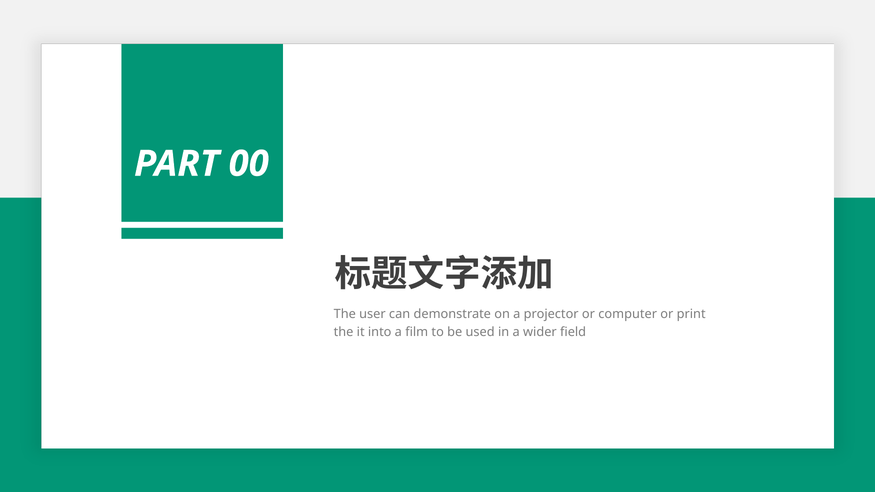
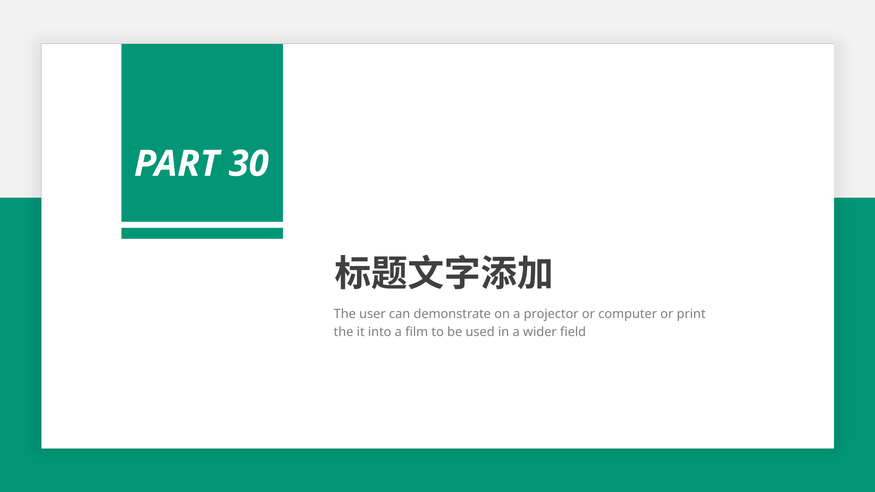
00: 00 -> 30 (249, 164)
